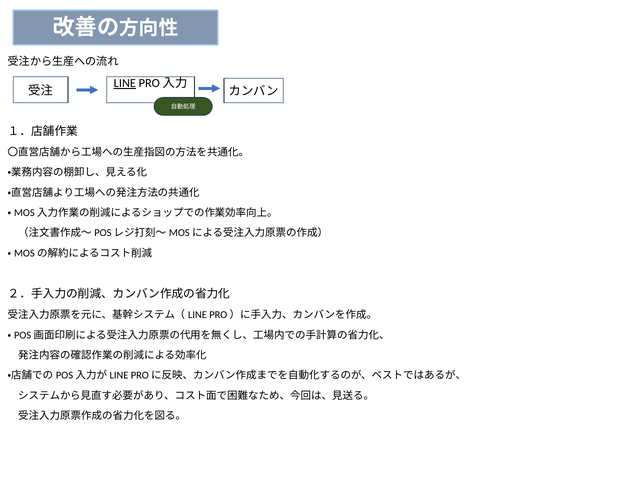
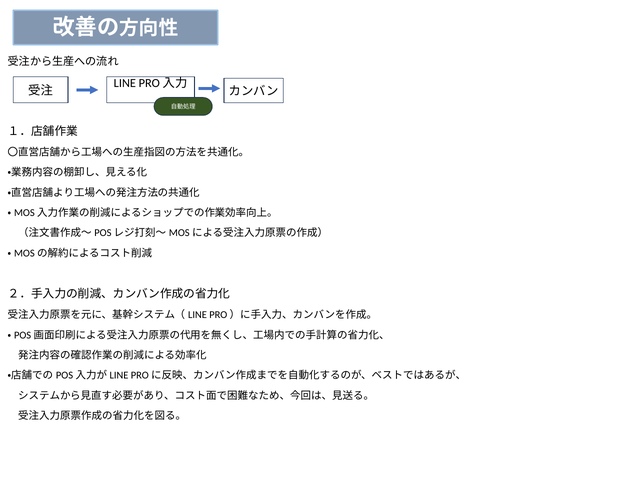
LINE underline: present -> none (125, 83)
